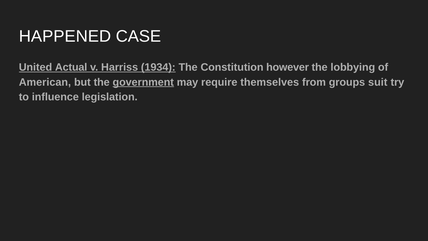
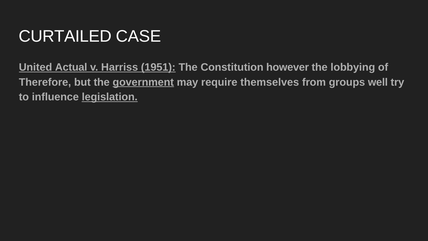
HAPPENED: HAPPENED -> CURTAILED (65, 36)
1934: 1934 -> 1951 (158, 67)
American: American -> Therefore (45, 82)
suit: suit -> well (378, 82)
legislation underline: none -> present (110, 97)
